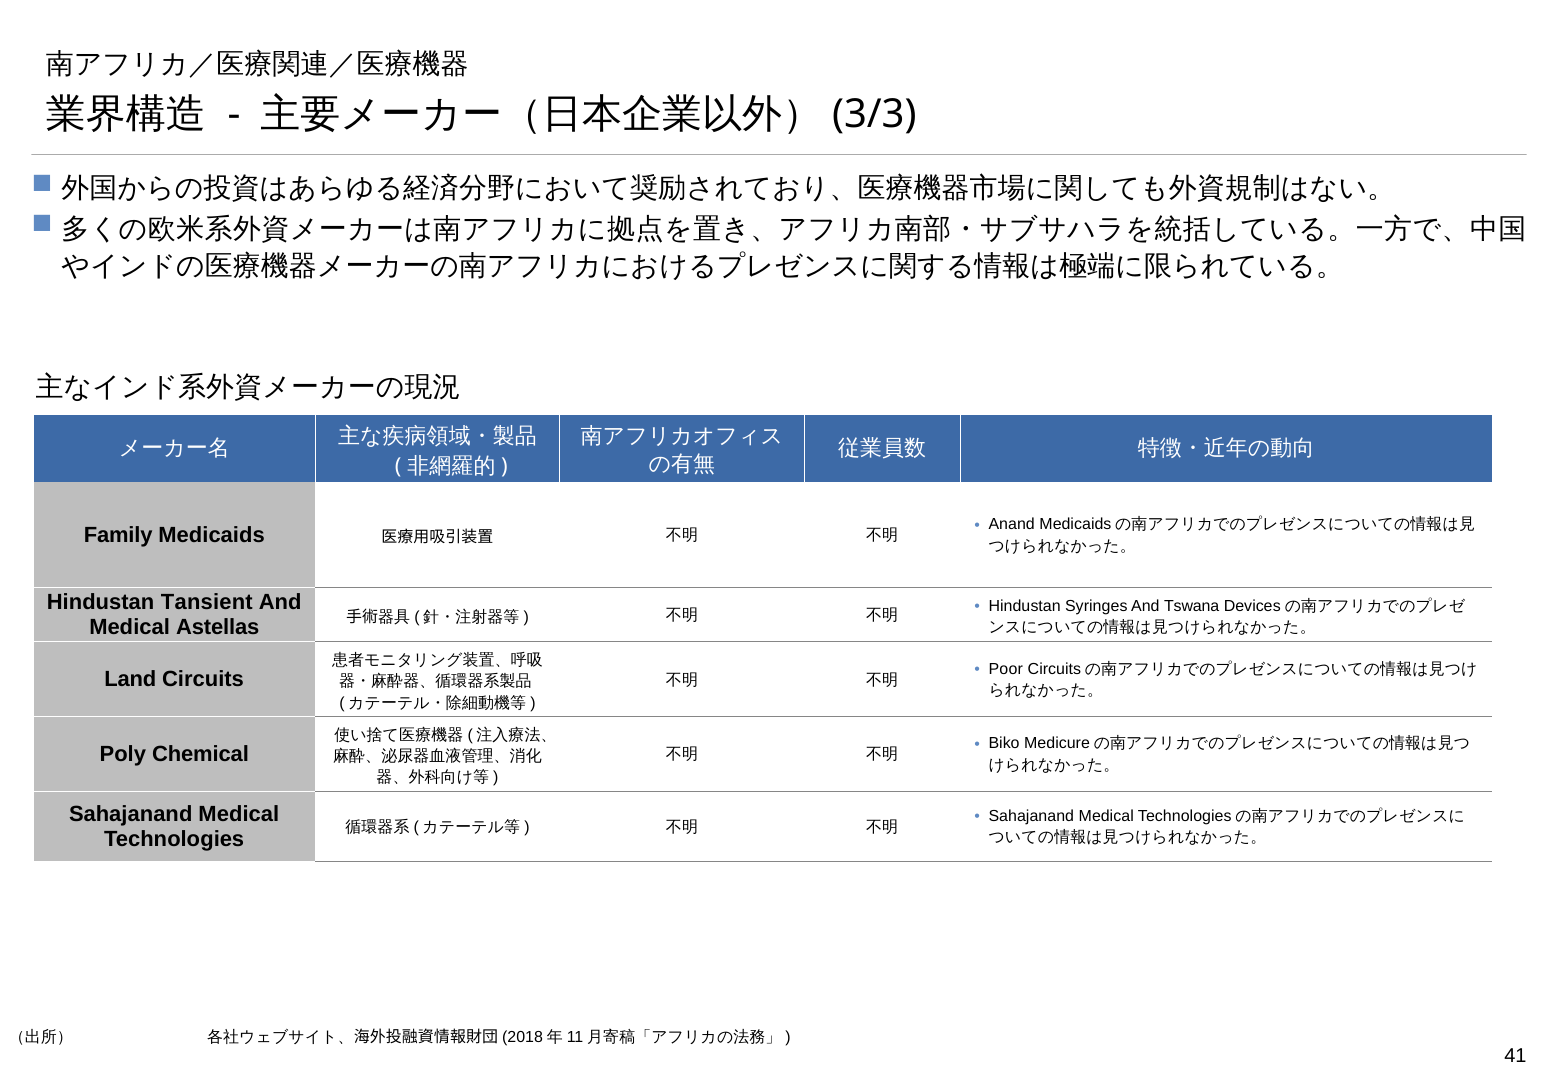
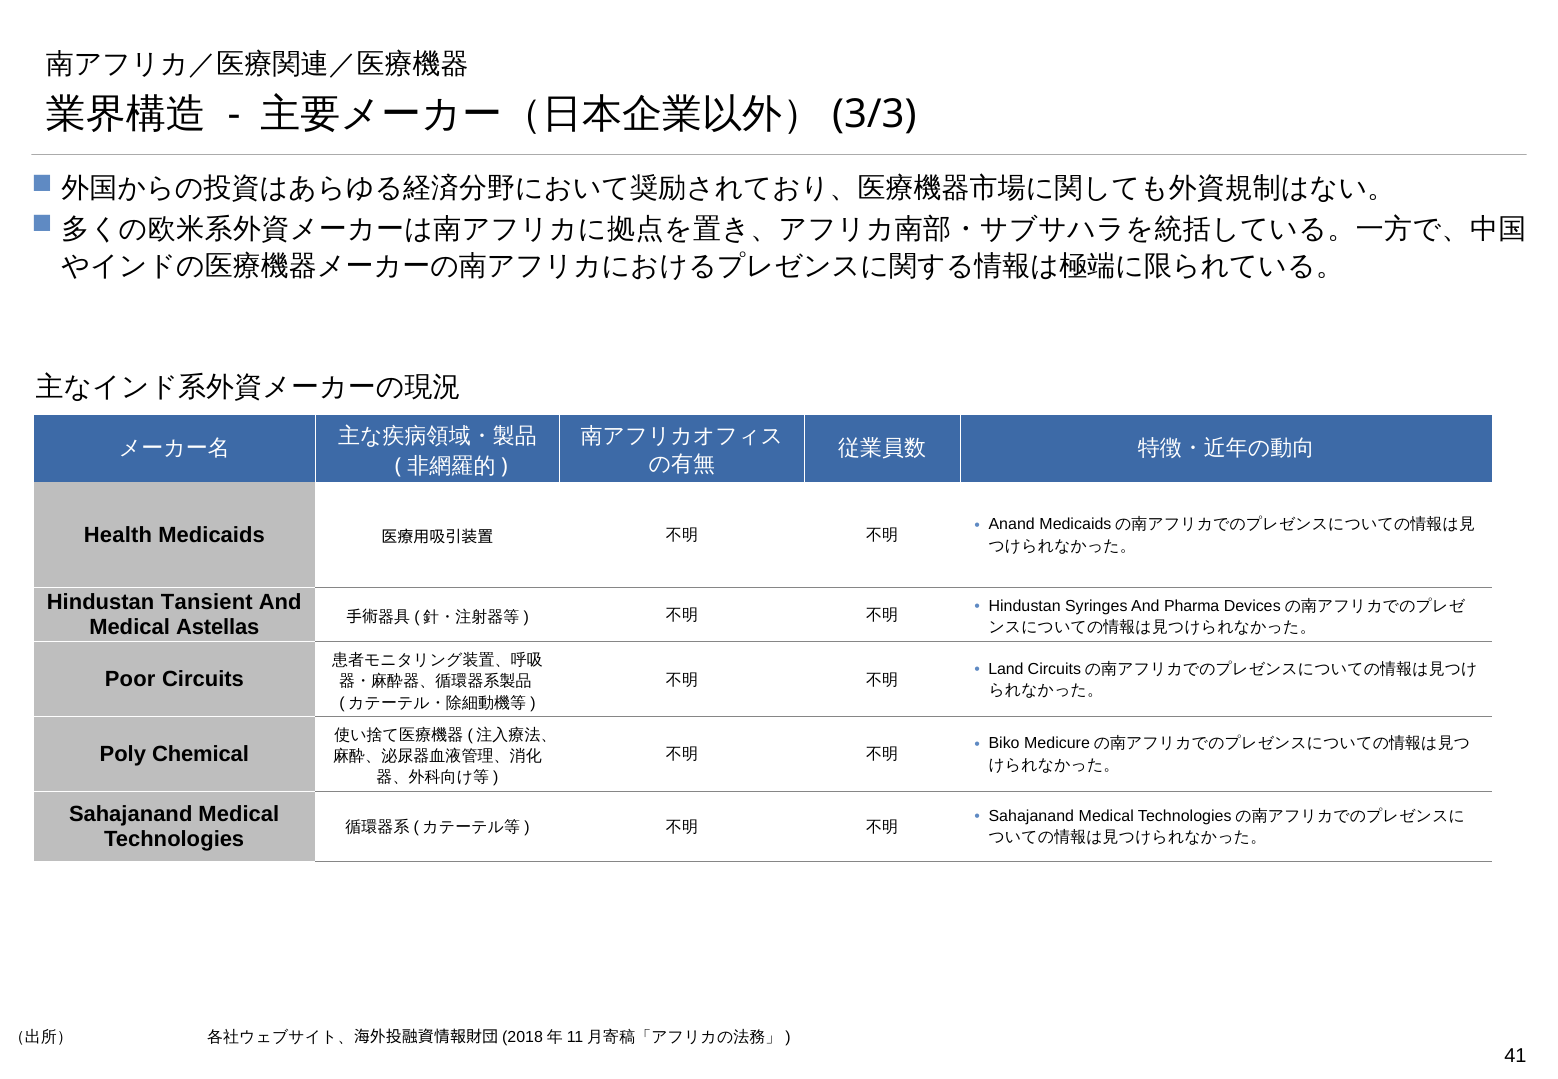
Family: Family -> Health (118, 535)
Tswana: Tswana -> Pharma (1192, 606)
Poor: Poor -> Land (1006, 669)
Land: Land -> Poor (130, 679)
